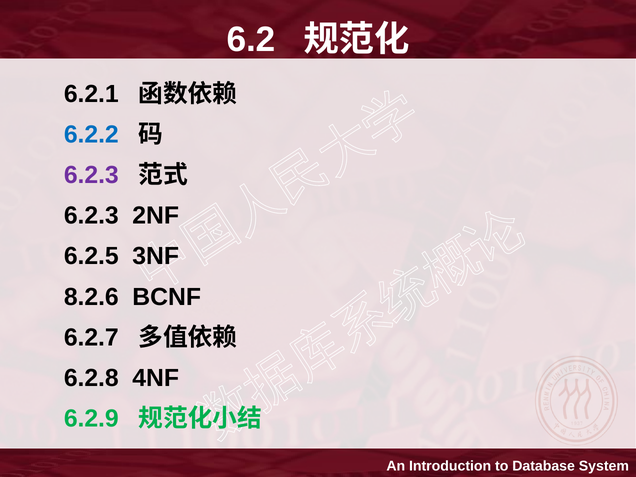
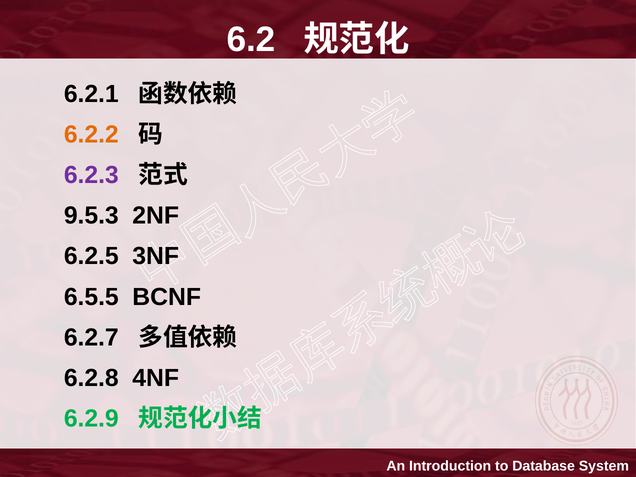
6.2.2 colour: blue -> orange (91, 135)
6.2.3: 6.2.3 -> 9.5.3 (91, 216)
8.2.6: 8.2.6 -> 6.5.5 (91, 297)
